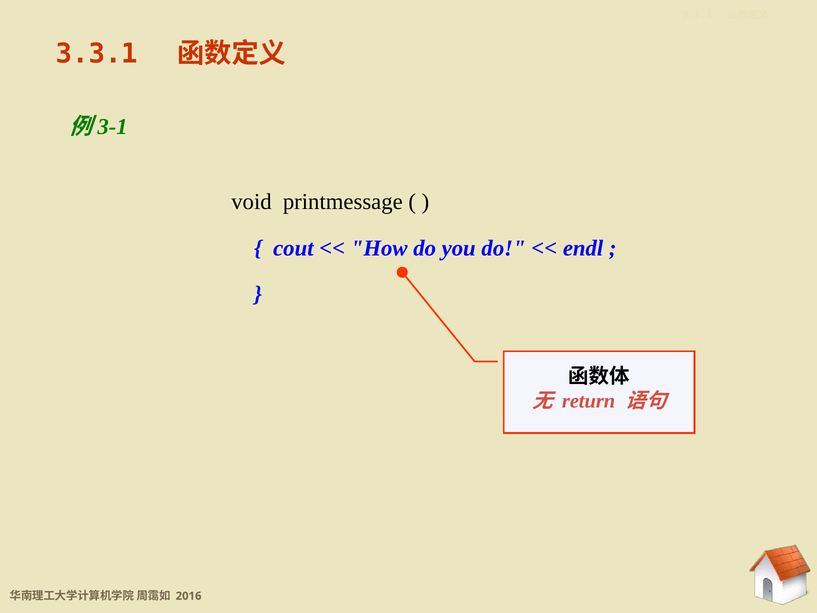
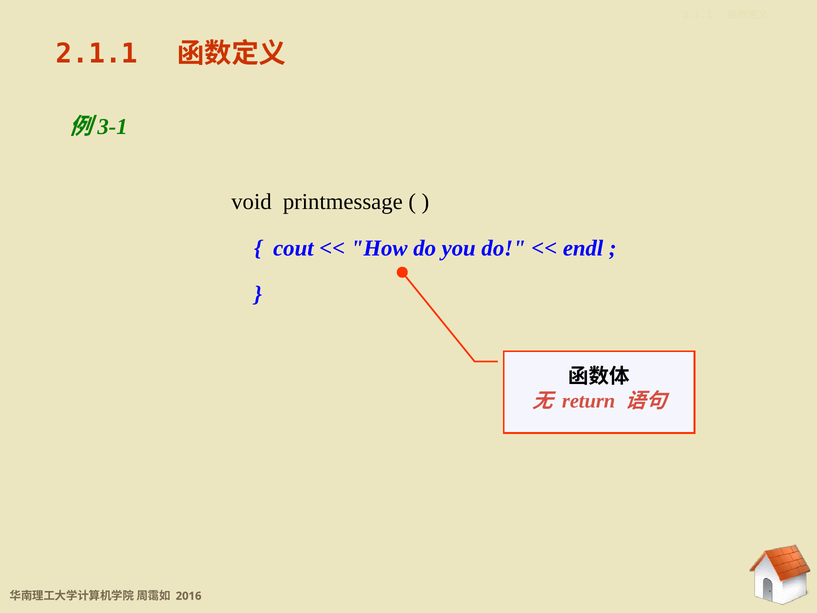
3.3.1: 3.3.1 -> 2.1.1 (97, 54)
